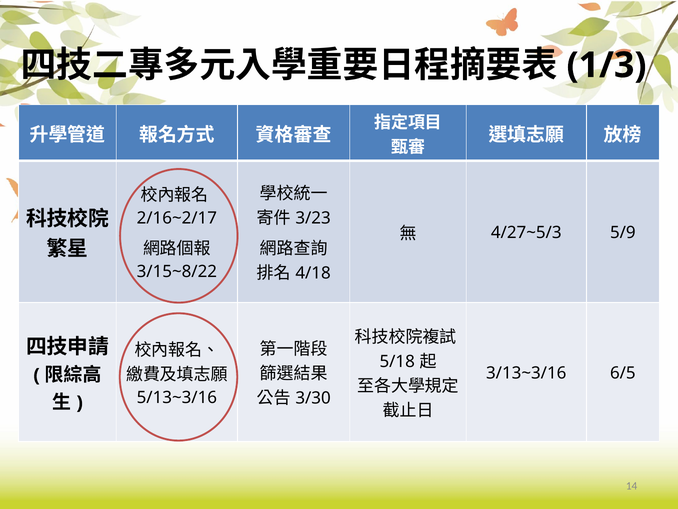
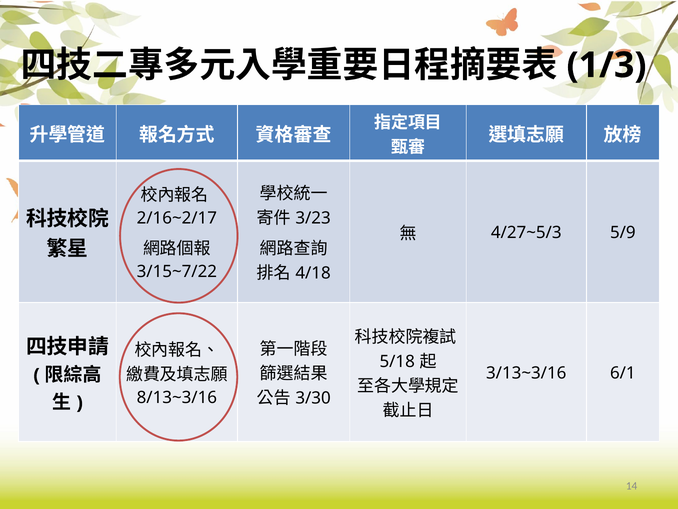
3/15~8/22: 3/15~8/22 -> 3/15~7/22 (177, 271)
6/5: 6/5 -> 6/1 (623, 373)
5/13~3/16: 5/13~3/16 -> 8/13~3/16 (177, 397)
